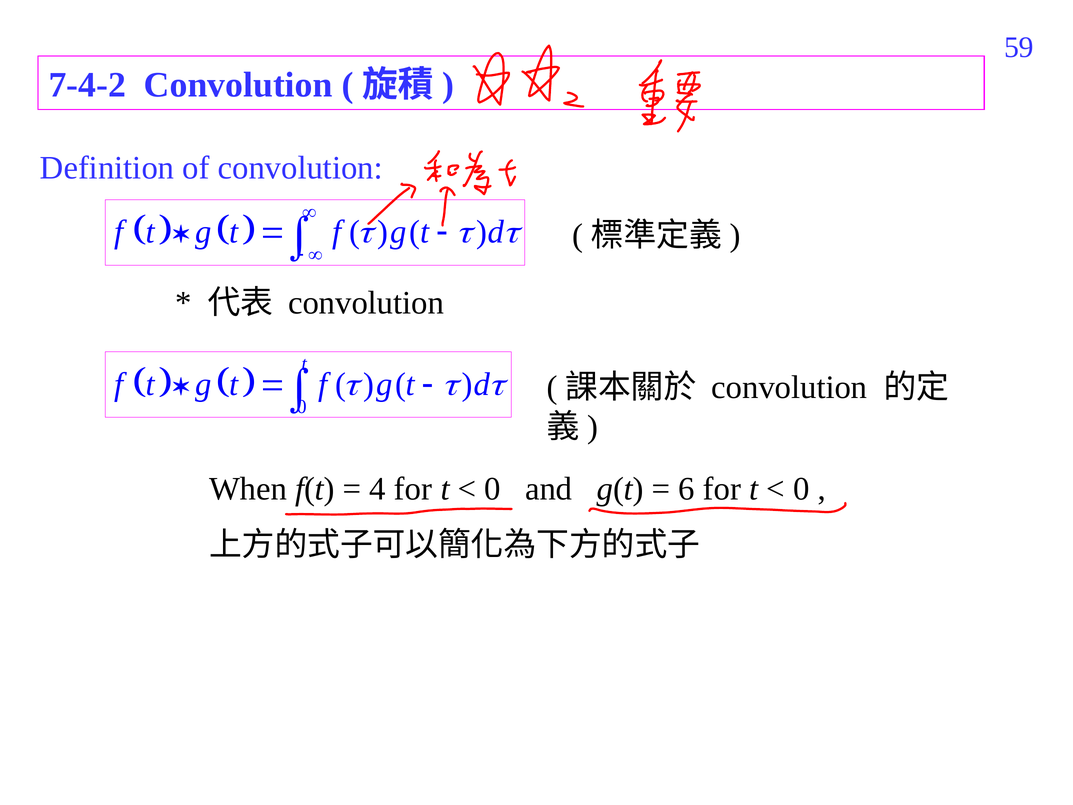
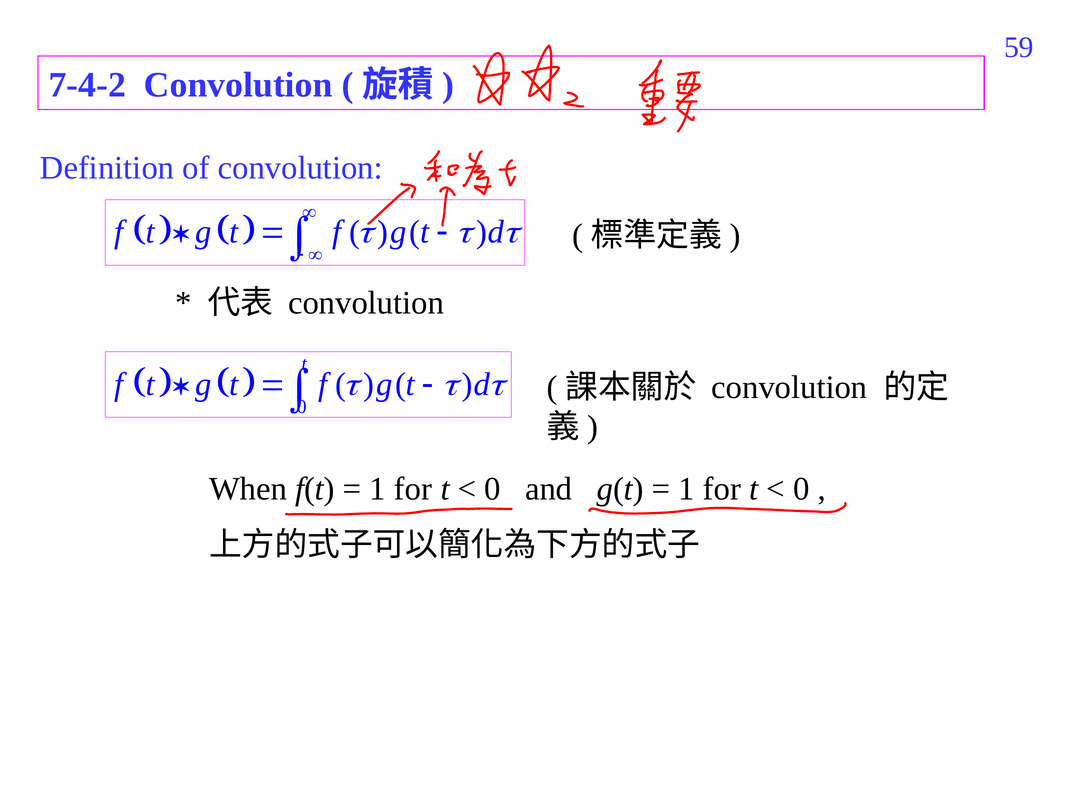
4: 4 -> 1 (378, 489)
6: 6 -> 1 (687, 489)
